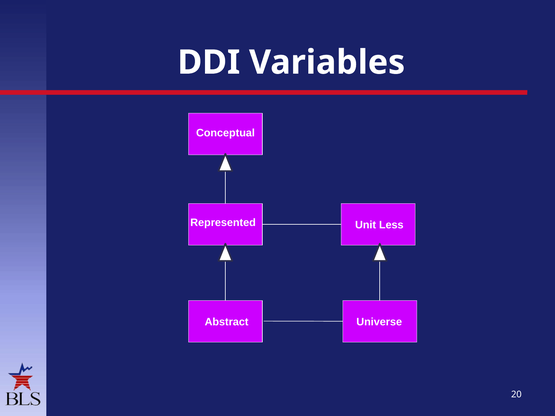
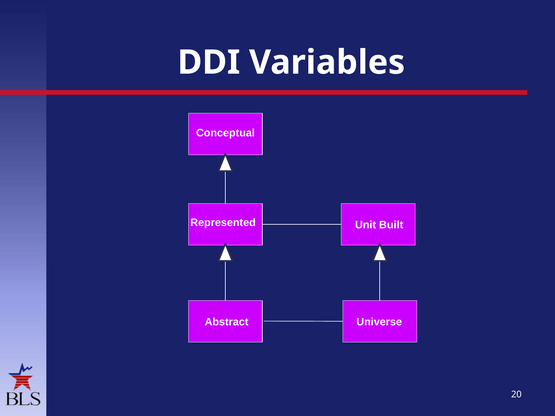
Less: Less -> Built (391, 225)
